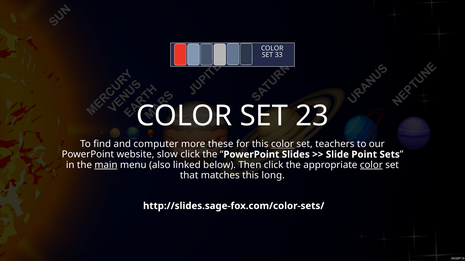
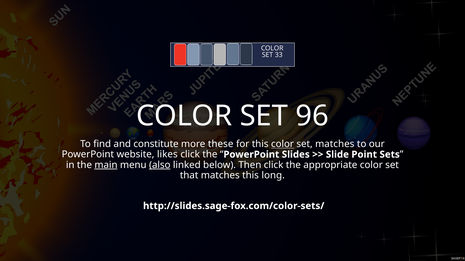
23: 23 -> 96 (312, 116)
computer: computer -> constitute (156, 144)
set teachers: teachers -> matches (335, 144)
slow: slow -> likes (167, 155)
also underline: none -> present (160, 165)
color underline: present -> none (371, 165)
